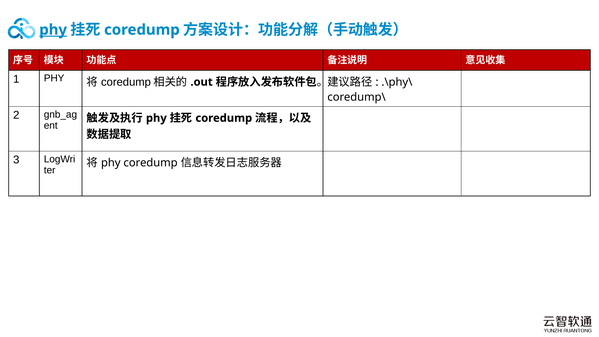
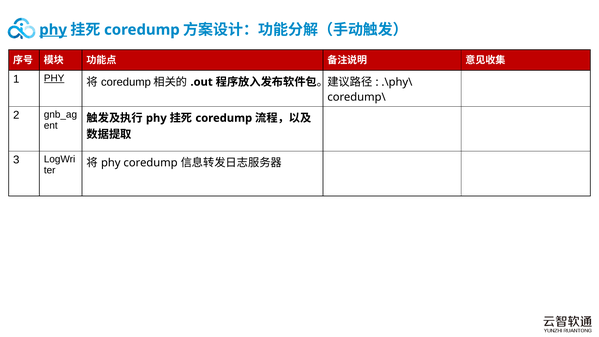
PHY underline: none -> present (54, 78)
